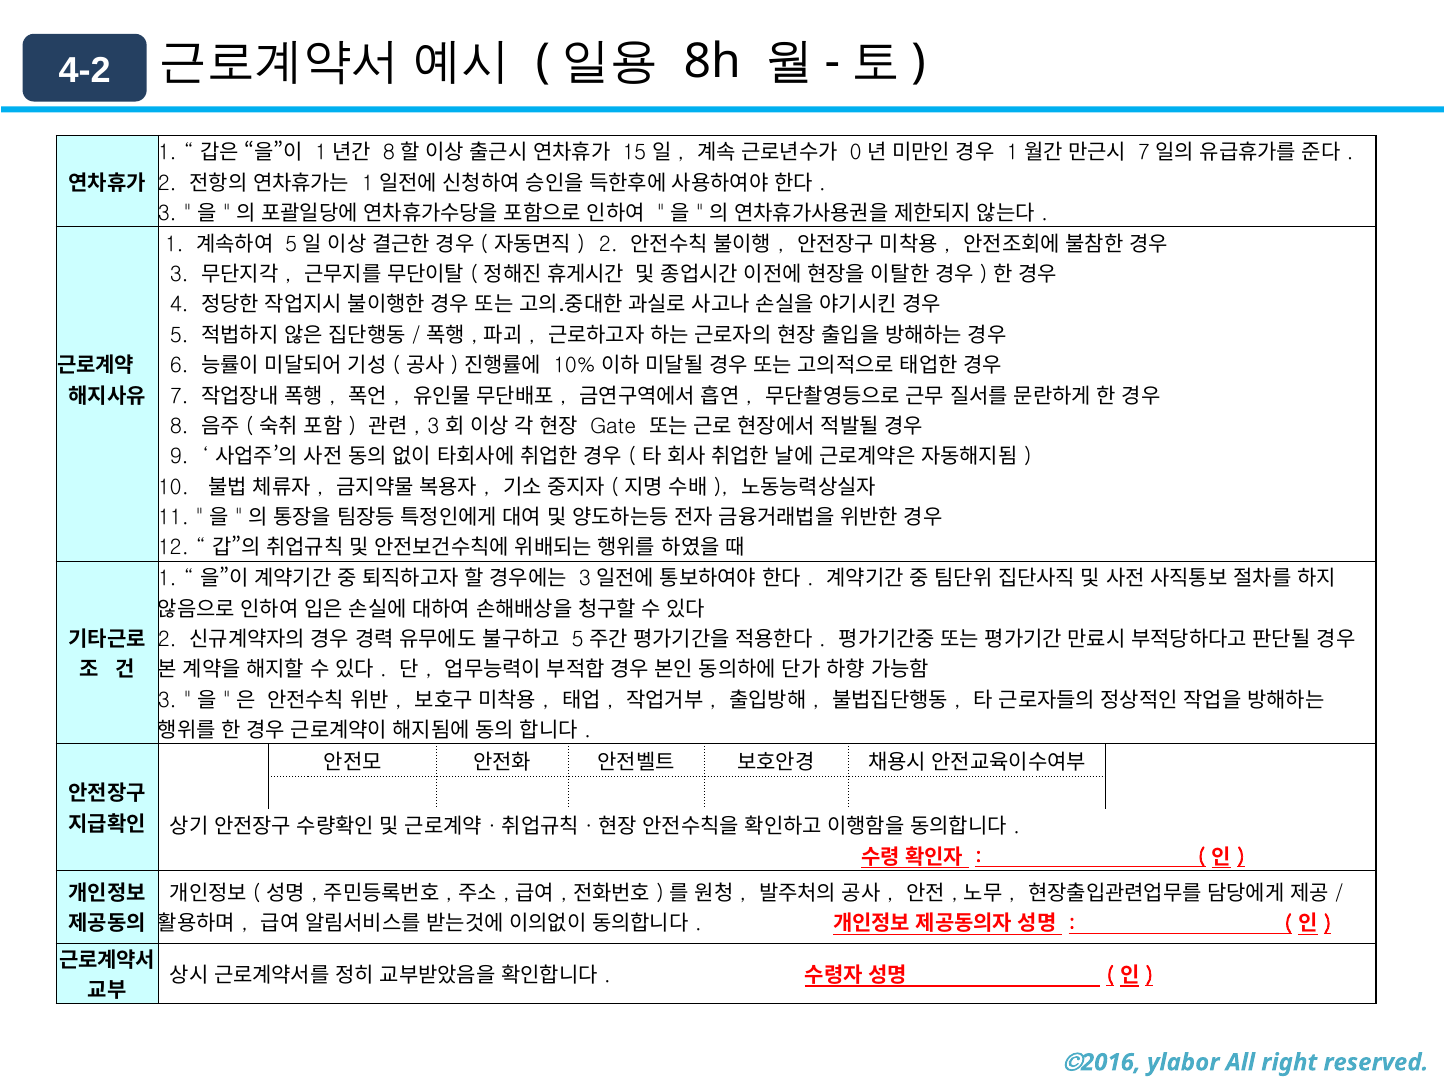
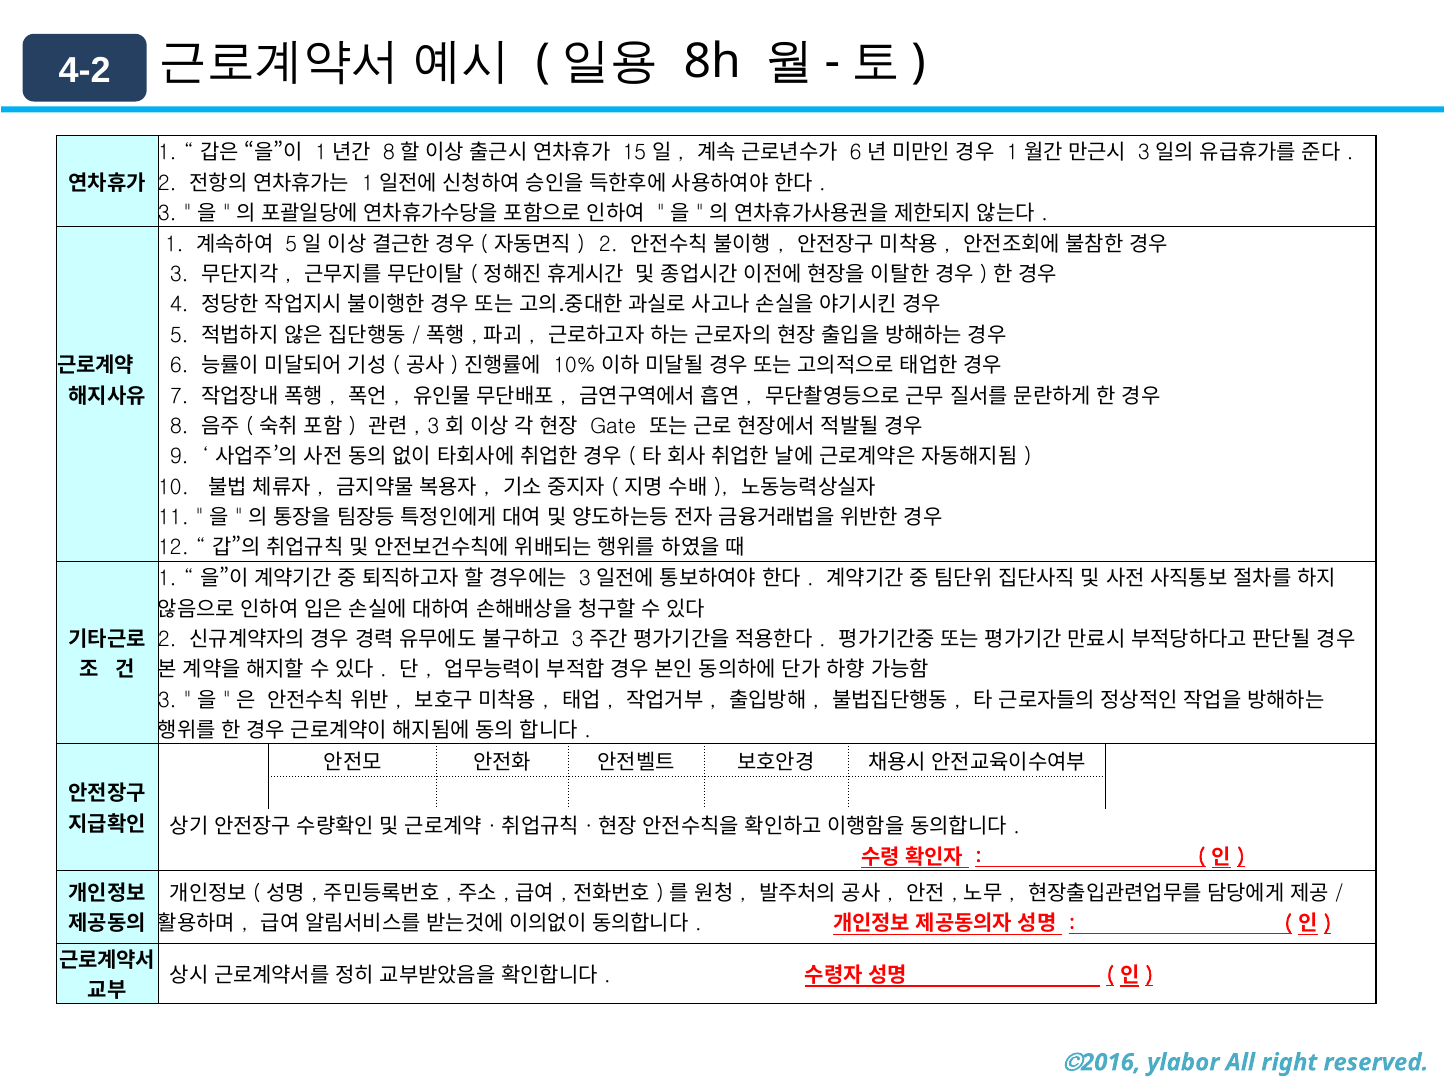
0: 0 -> 6 (856, 153)
7: 7 -> 3 (1144, 153)
5: 5 -> 3 (578, 640)
